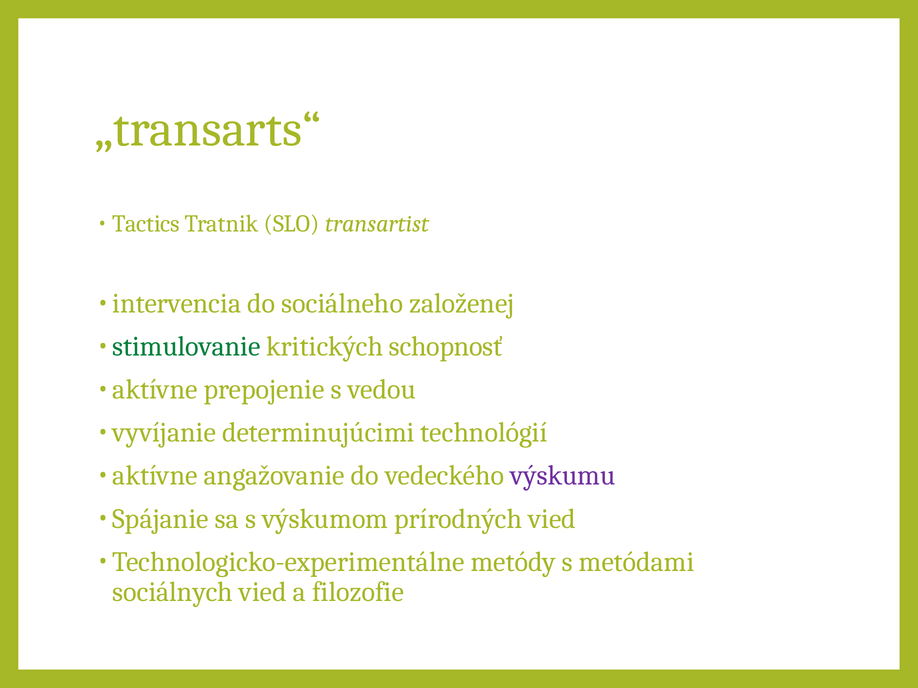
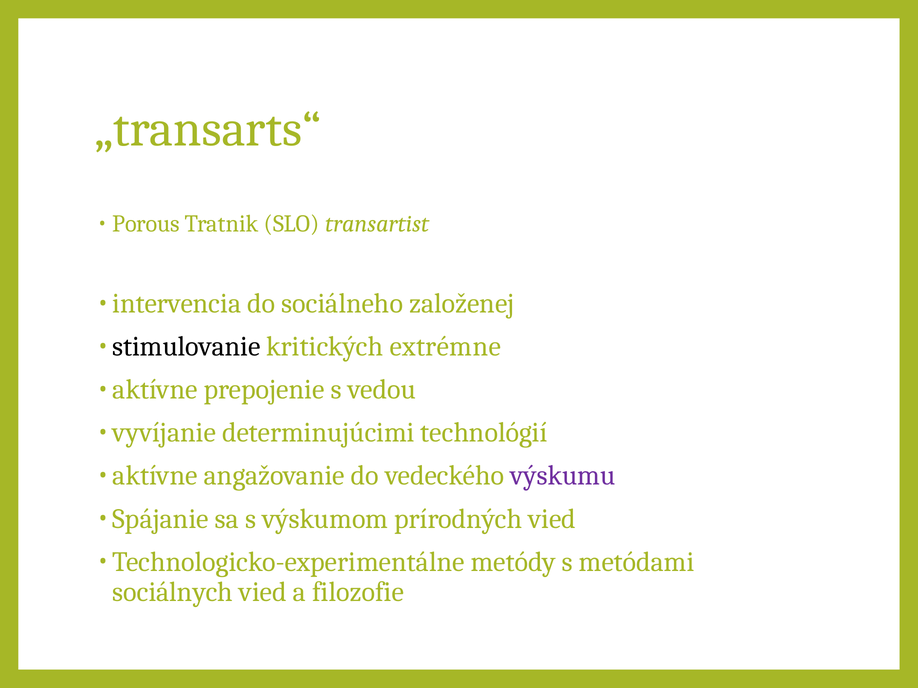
Tactics: Tactics -> Porous (146, 224)
stimulovanie colour: green -> black (186, 347)
schopnosť: schopnosť -> extrémne (445, 347)
